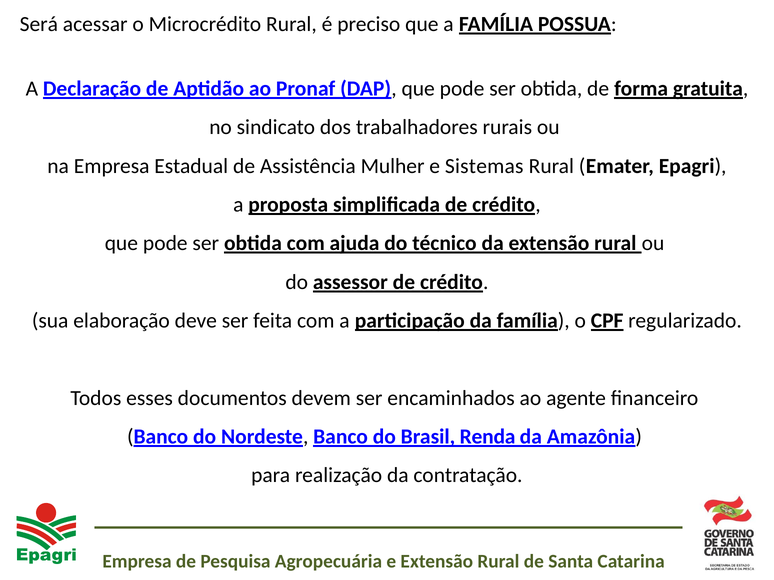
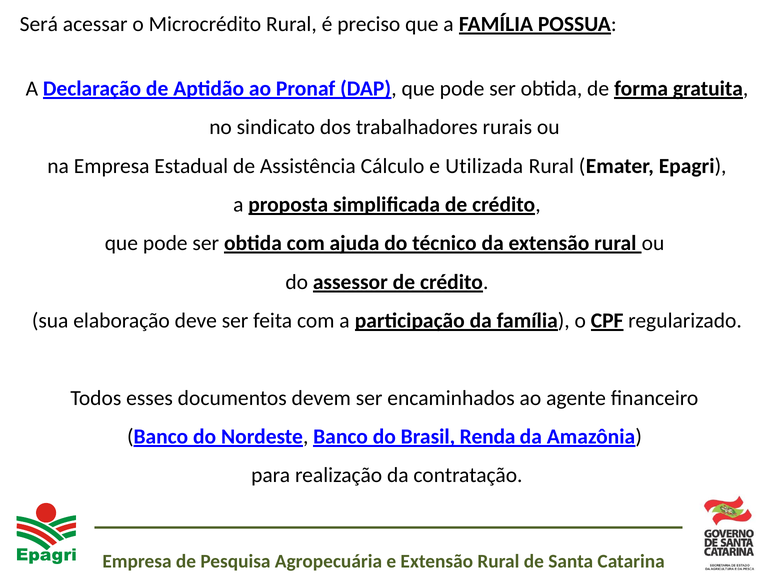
Mulher: Mulher -> Cálculo (393, 166)
Sistemas: Sistemas -> Utilizada (484, 166)
